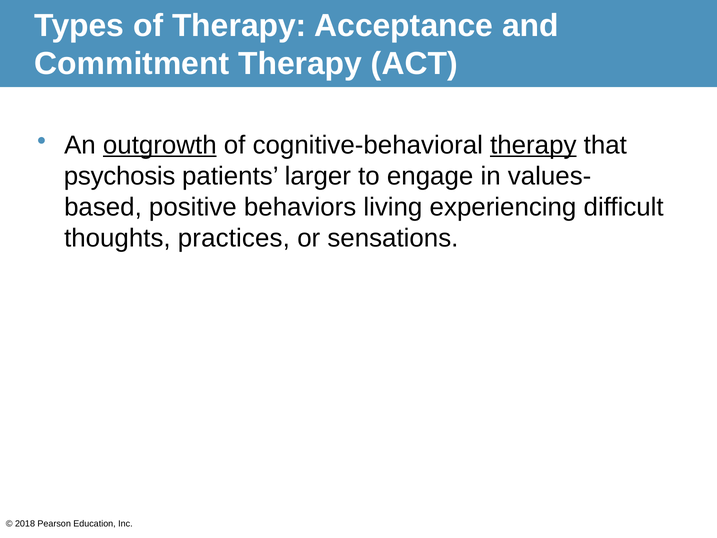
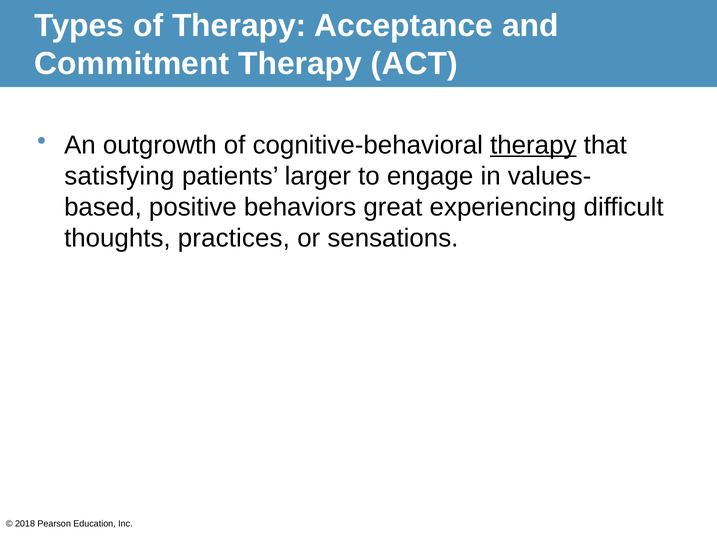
outgrowth underline: present -> none (160, 145)
psychosis: psychosis -> satisfying (119, 176)
living: living -> great (393, 207)
